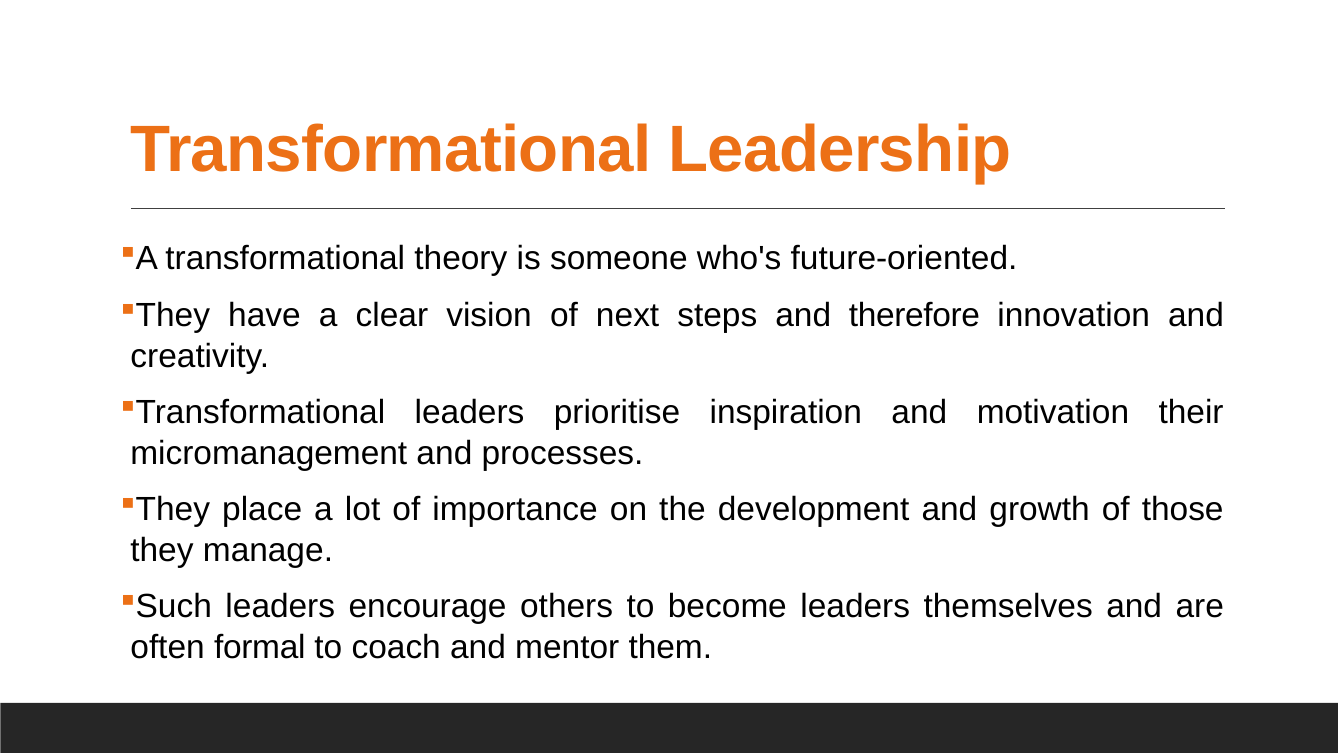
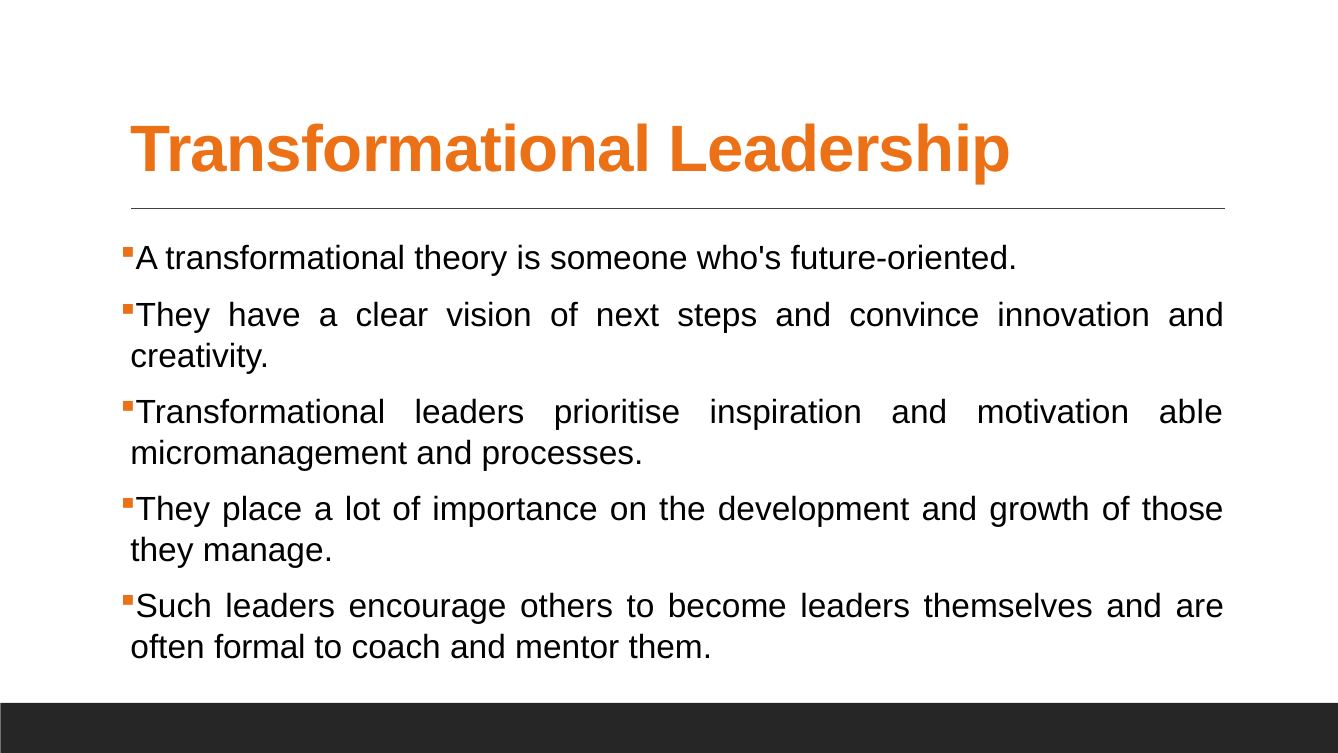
therefore: therefore -> convince (914, 316)
their: their -> able (1191, 413)
